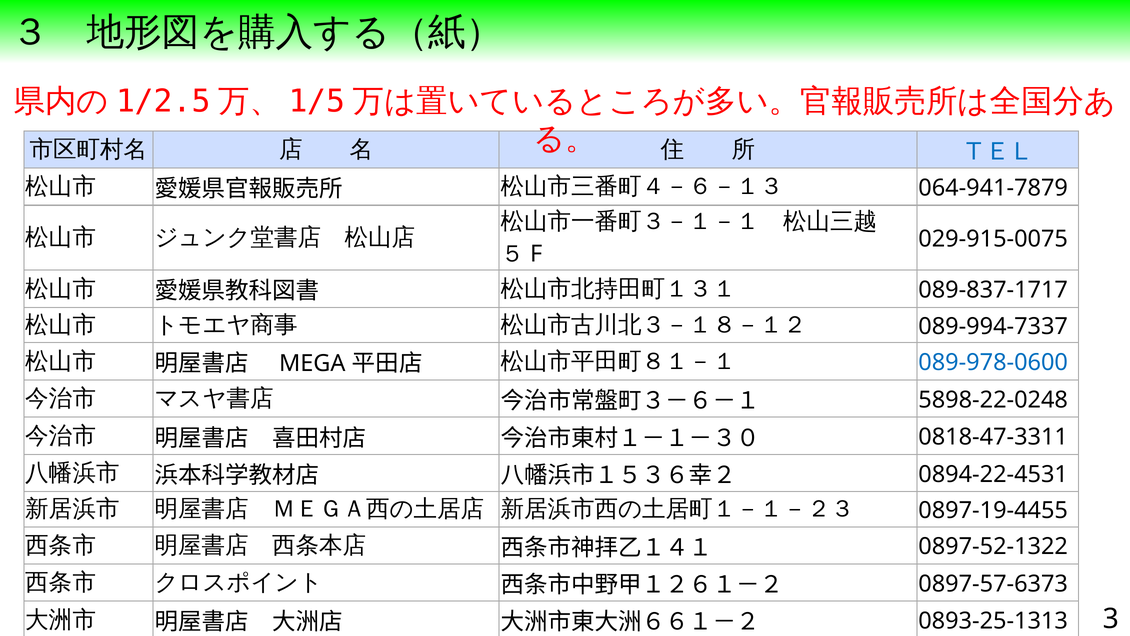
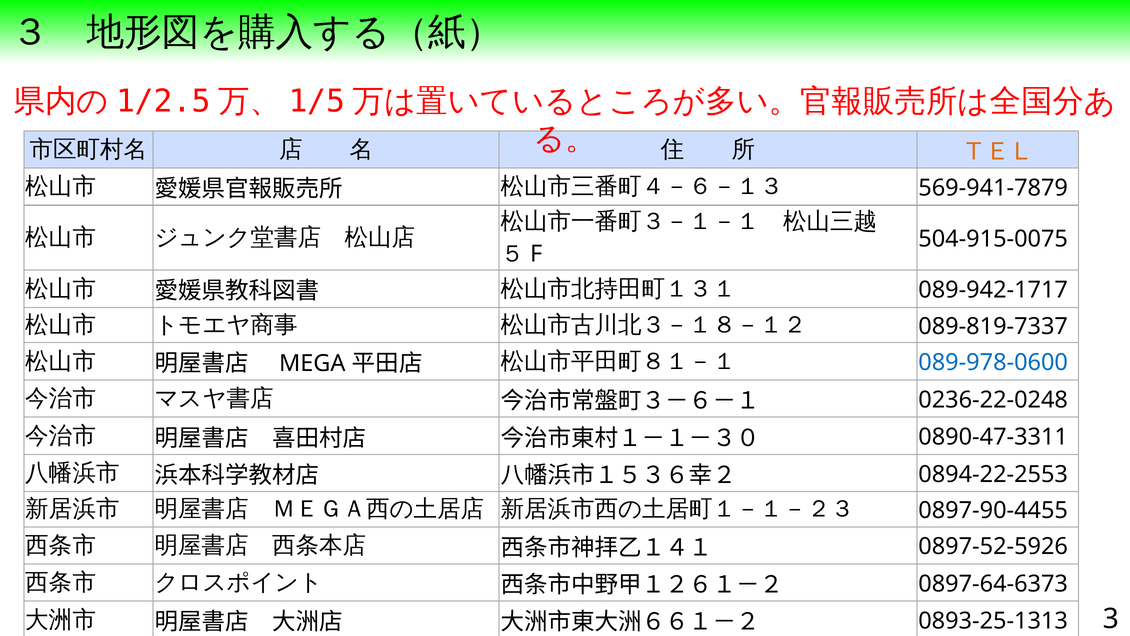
ＴＥＬ colour: blue -> orange (998, 152)
064-941-7879: 064-941-7879 -> 569-941-7879 (993, 188)
029-915-0075: 029-915-0075 -> 504-915-0075 (993, 239)
089-837-1717: 089-837-1717 -> 089-942-1717 (993, 290)
089-994-7337: 089-994-7337 -> 089-819-7337 (993, 326)
5898-22-0248: 5898-22-0248 -> 0236-22-0248 (993, 400)
0818-47-3311: 0818-47-3311 -> 0890-47-3311 (993, 437)
0894-22-4531: 0894-22-4531 -> 0894-22-2553 (993, 474)
0897-19-4455: 0897-19-4455 -> 0897-90-4455 (993, 510)
0897-52-1322: 0897-52-1322 -> 0897-52-5926 (993, 546)
0897-57-6373: 0897-57-6373 -> 0897-64-6373 (993, 584)
